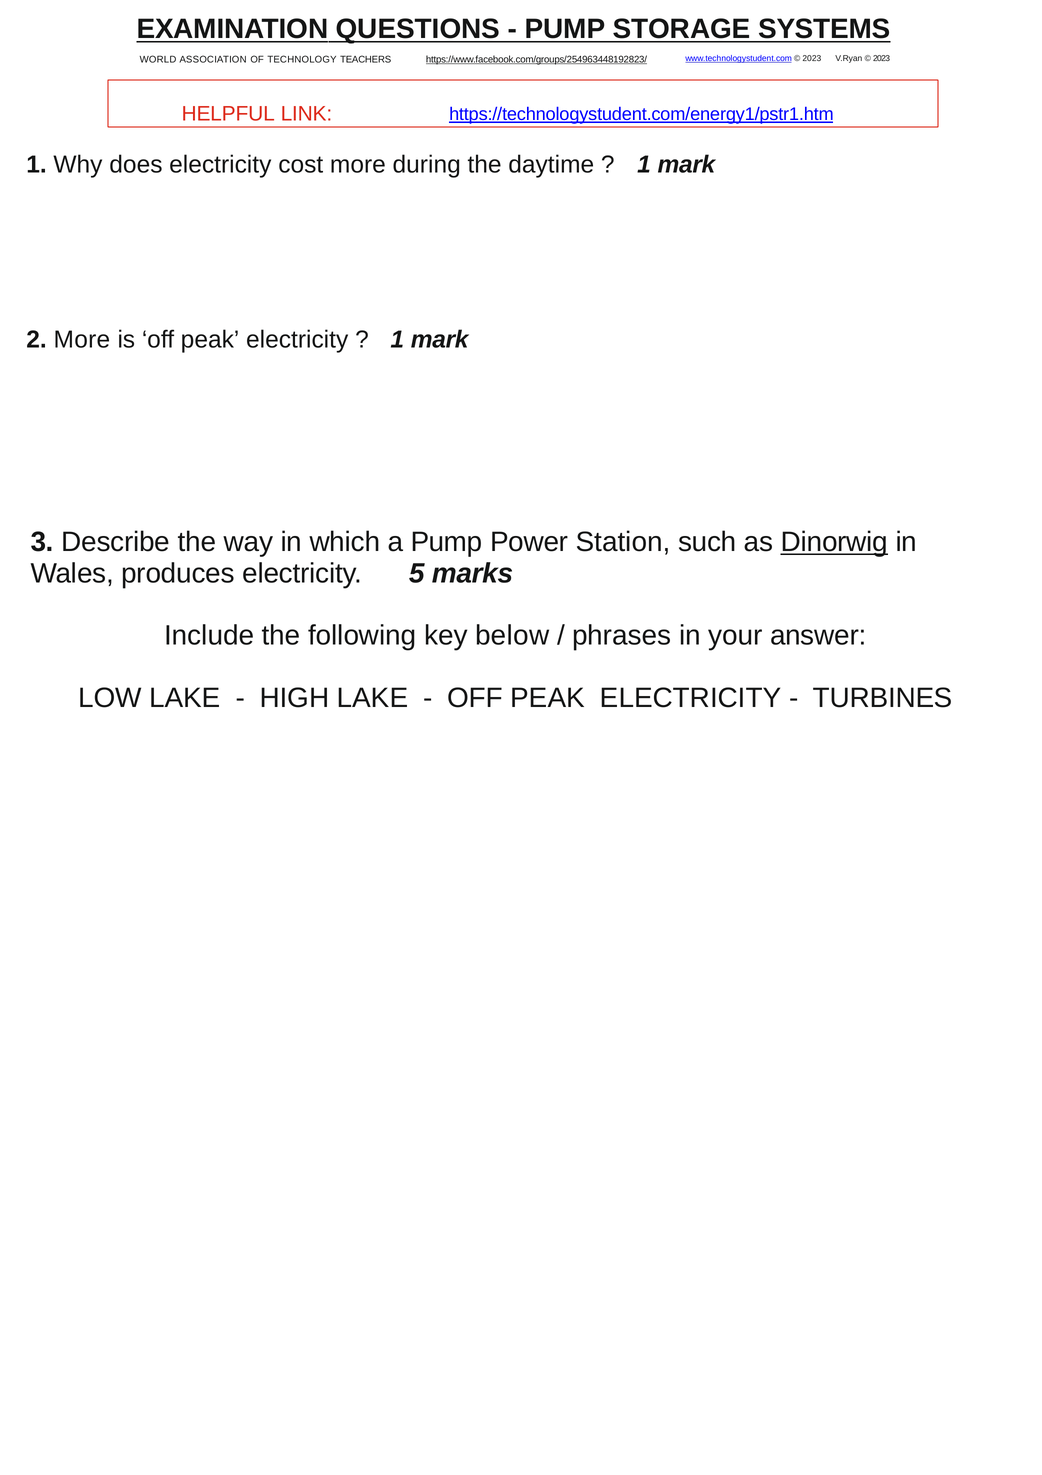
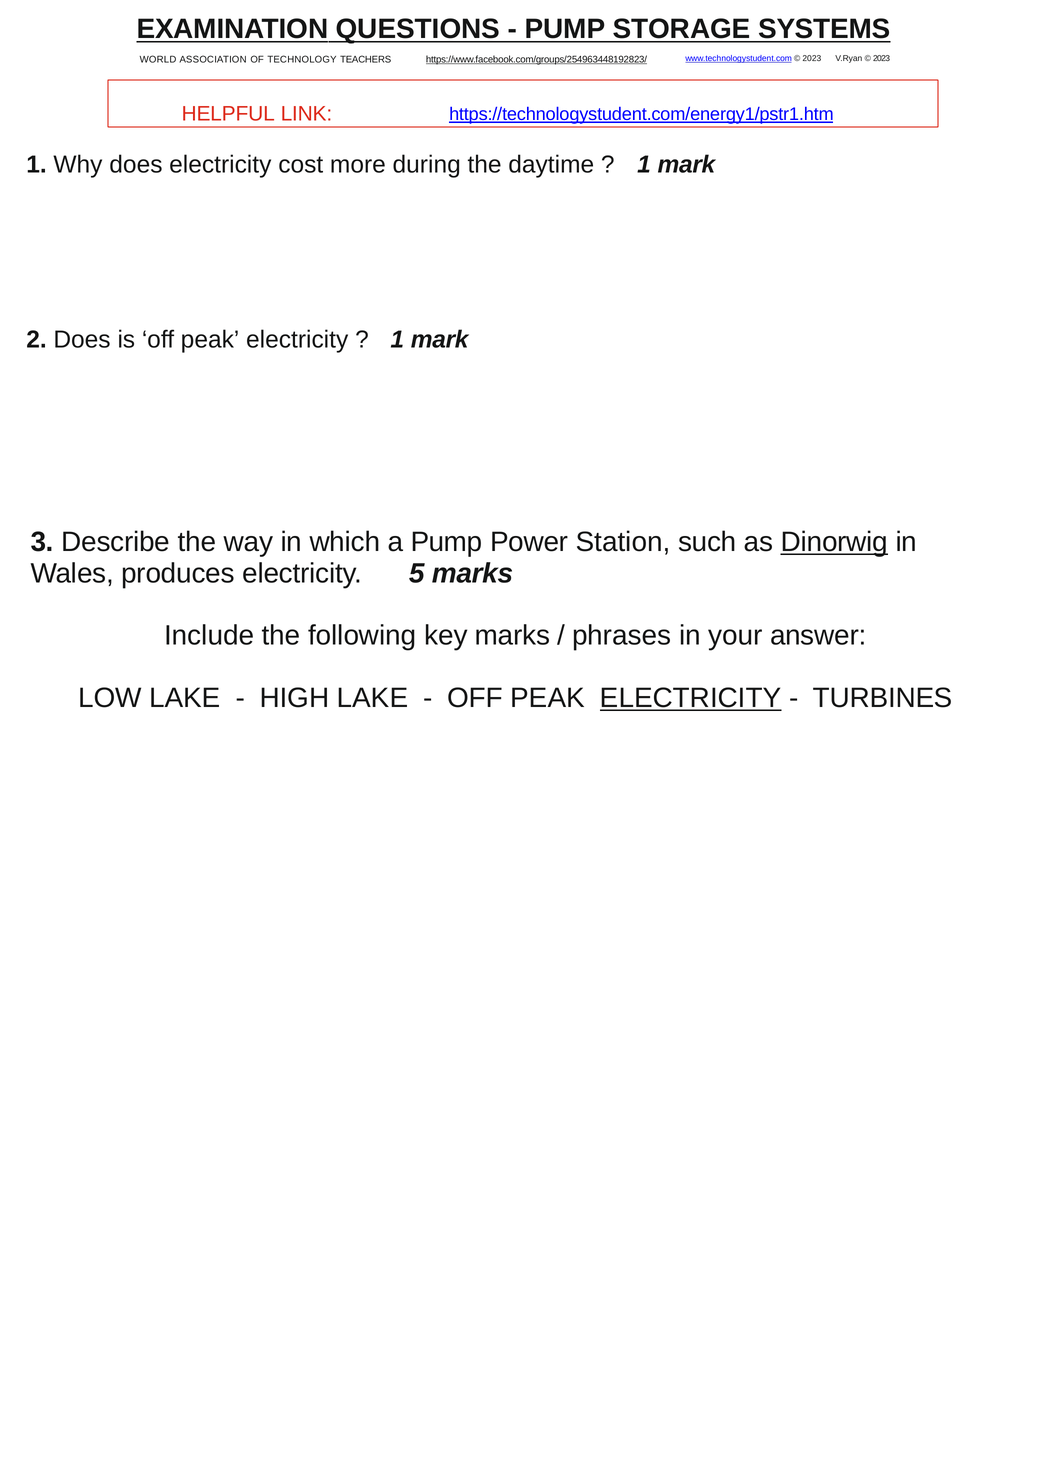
2 More: More -> Does (82, 340)
key below: below -> marks (512, 635)
ELECTRICITY underline: none -> present (691, 698)
